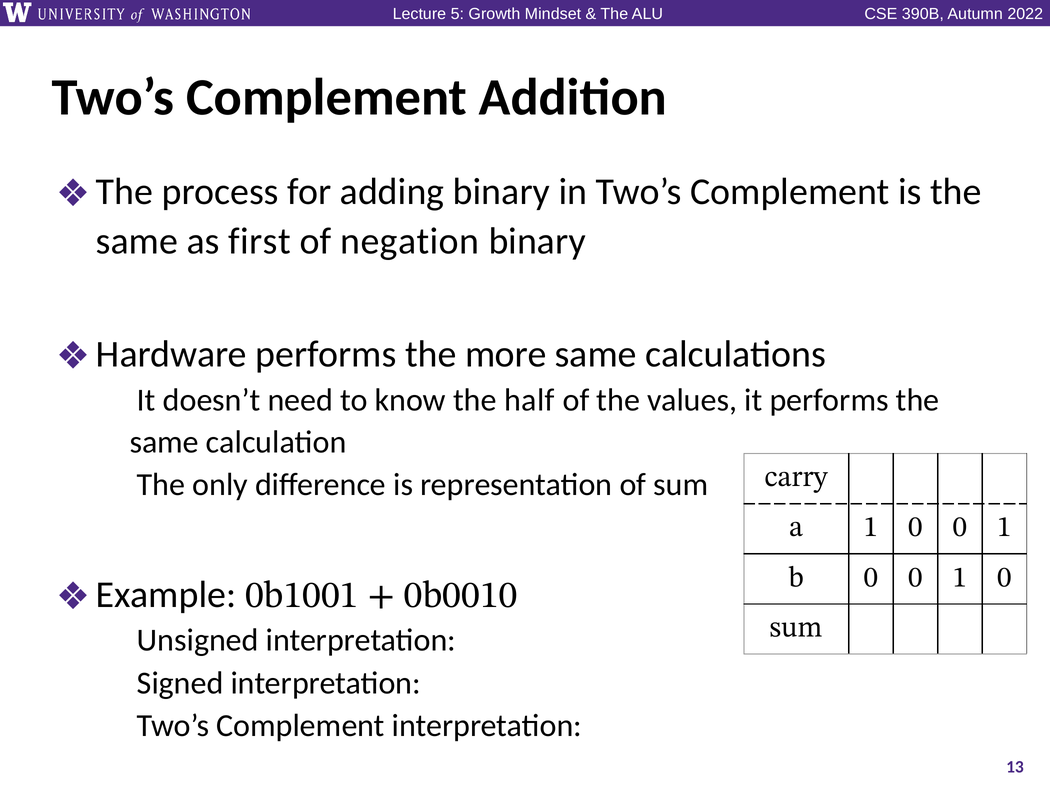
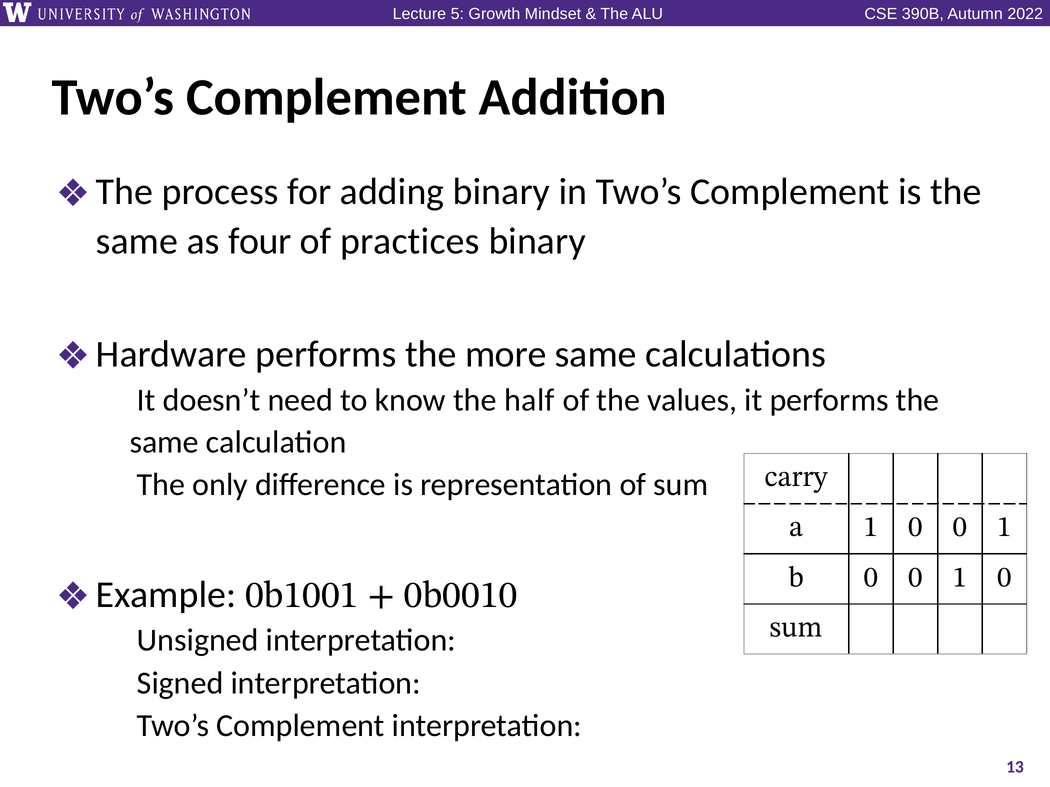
first: first -> four (260, 242)
negation: negation -> practices (410, 242)
